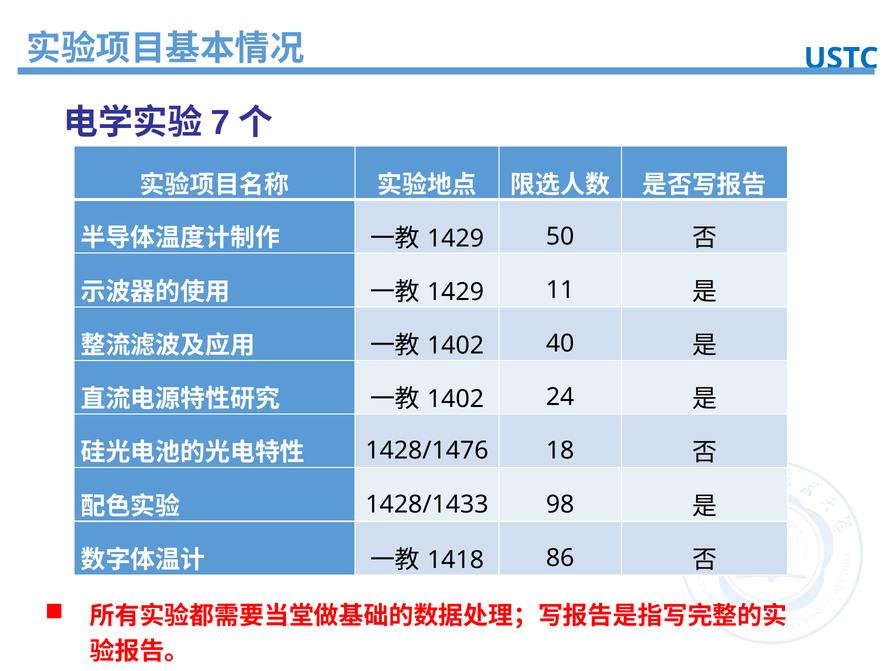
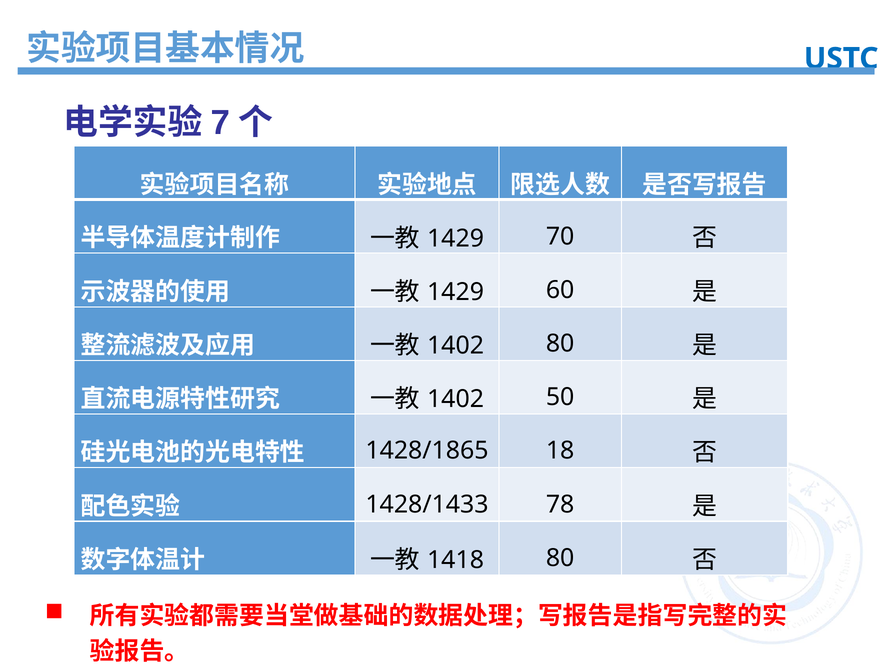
50: 50 -> 70 (560, 236)
11: 11 -> 60 (560, 290)
40: 40 -> 80 (560, 344)
24: 24 -> 50 (560, 397)
1428/1476: 1428/1476 -> 1428/1865 (427, 451)
98: 98 -> 78 (560, 505)
86: 86 -> 80 (560, 558)
